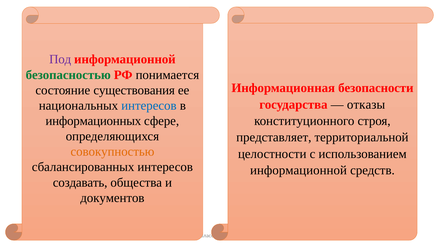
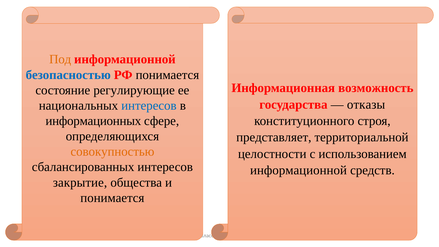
Под colour: purple -> orange (60, 59)
безопасностью colour: green -> blue (68, 75)
безопасности: безопасности -> возможность (376, 88)
существования: существования -> регулирующие (134, 90)
создавать: создавать -> закрытие (80, 182)
документов: документов -> понимается (112, 198)
